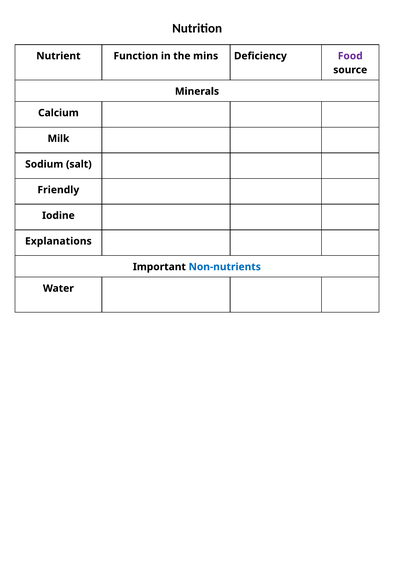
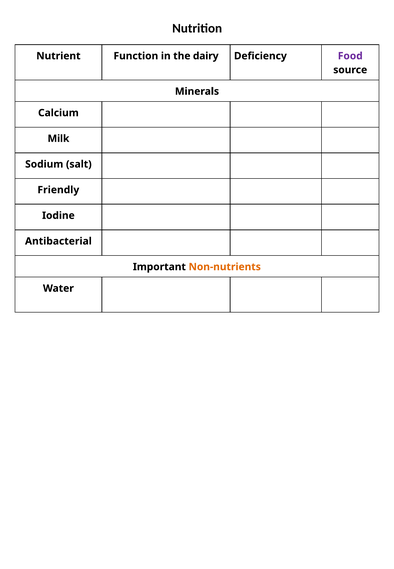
mins: mins -> dairy (206, 56)
Explanations: Explanations -> Antibacterial (58, 241)
Non-nutrients colour: blue -> orange (225, 267)
